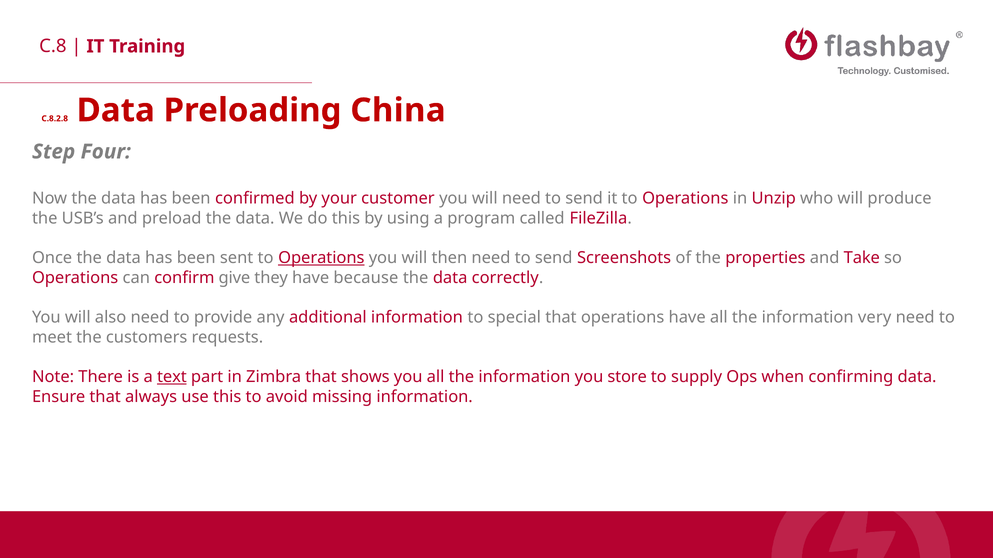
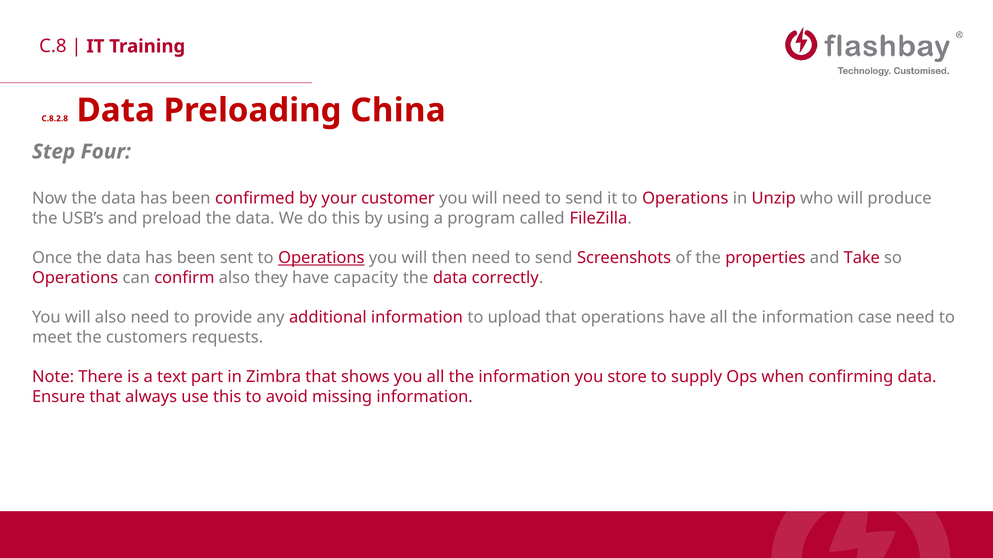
confirm give: give -> also (234, 278)
because: because -> capacity (366, 278)
special: special -> upload (514, 318)
very: very -> case (875, 318)
text underline: present -> none (172, 377)
